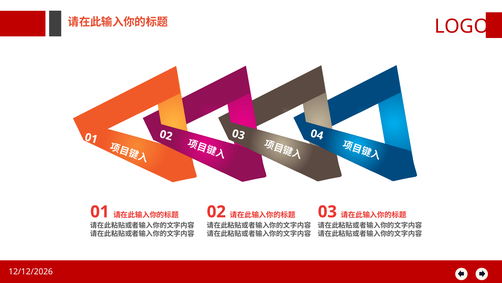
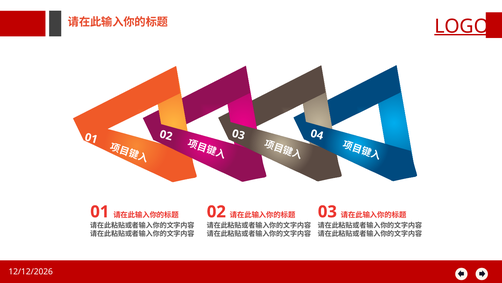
LOGO underline: none -> present (462, 26)
